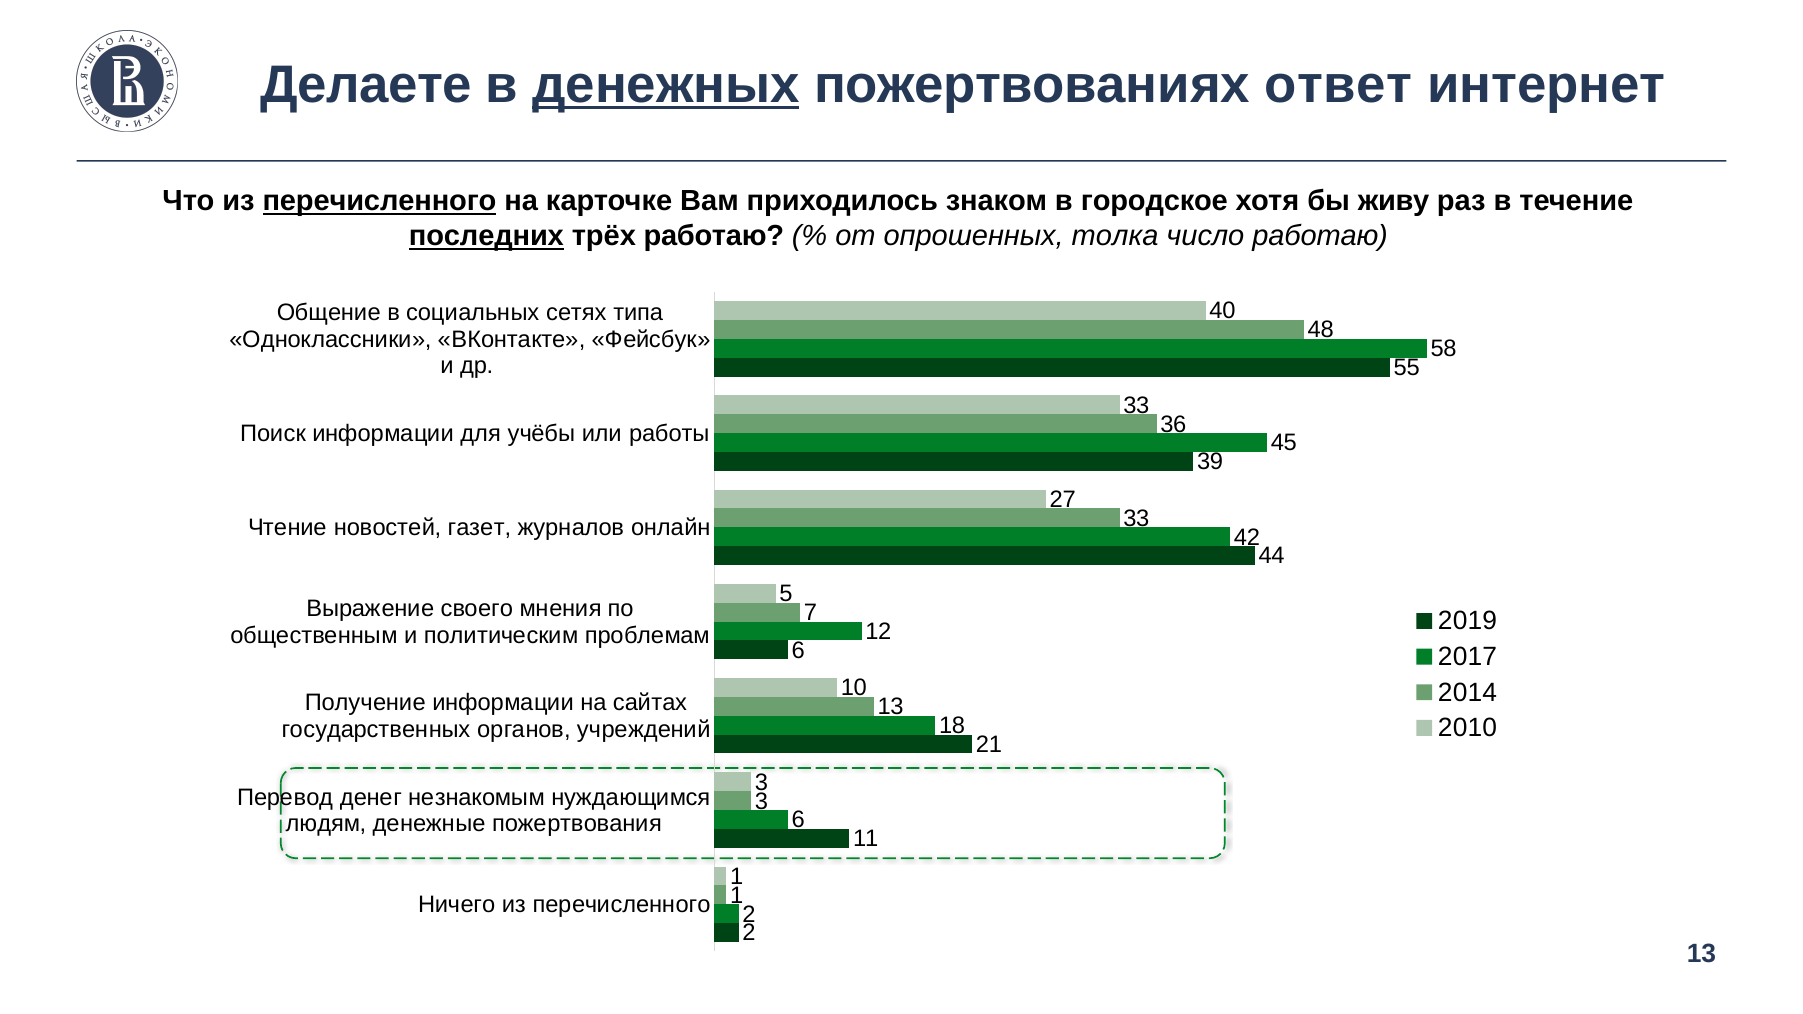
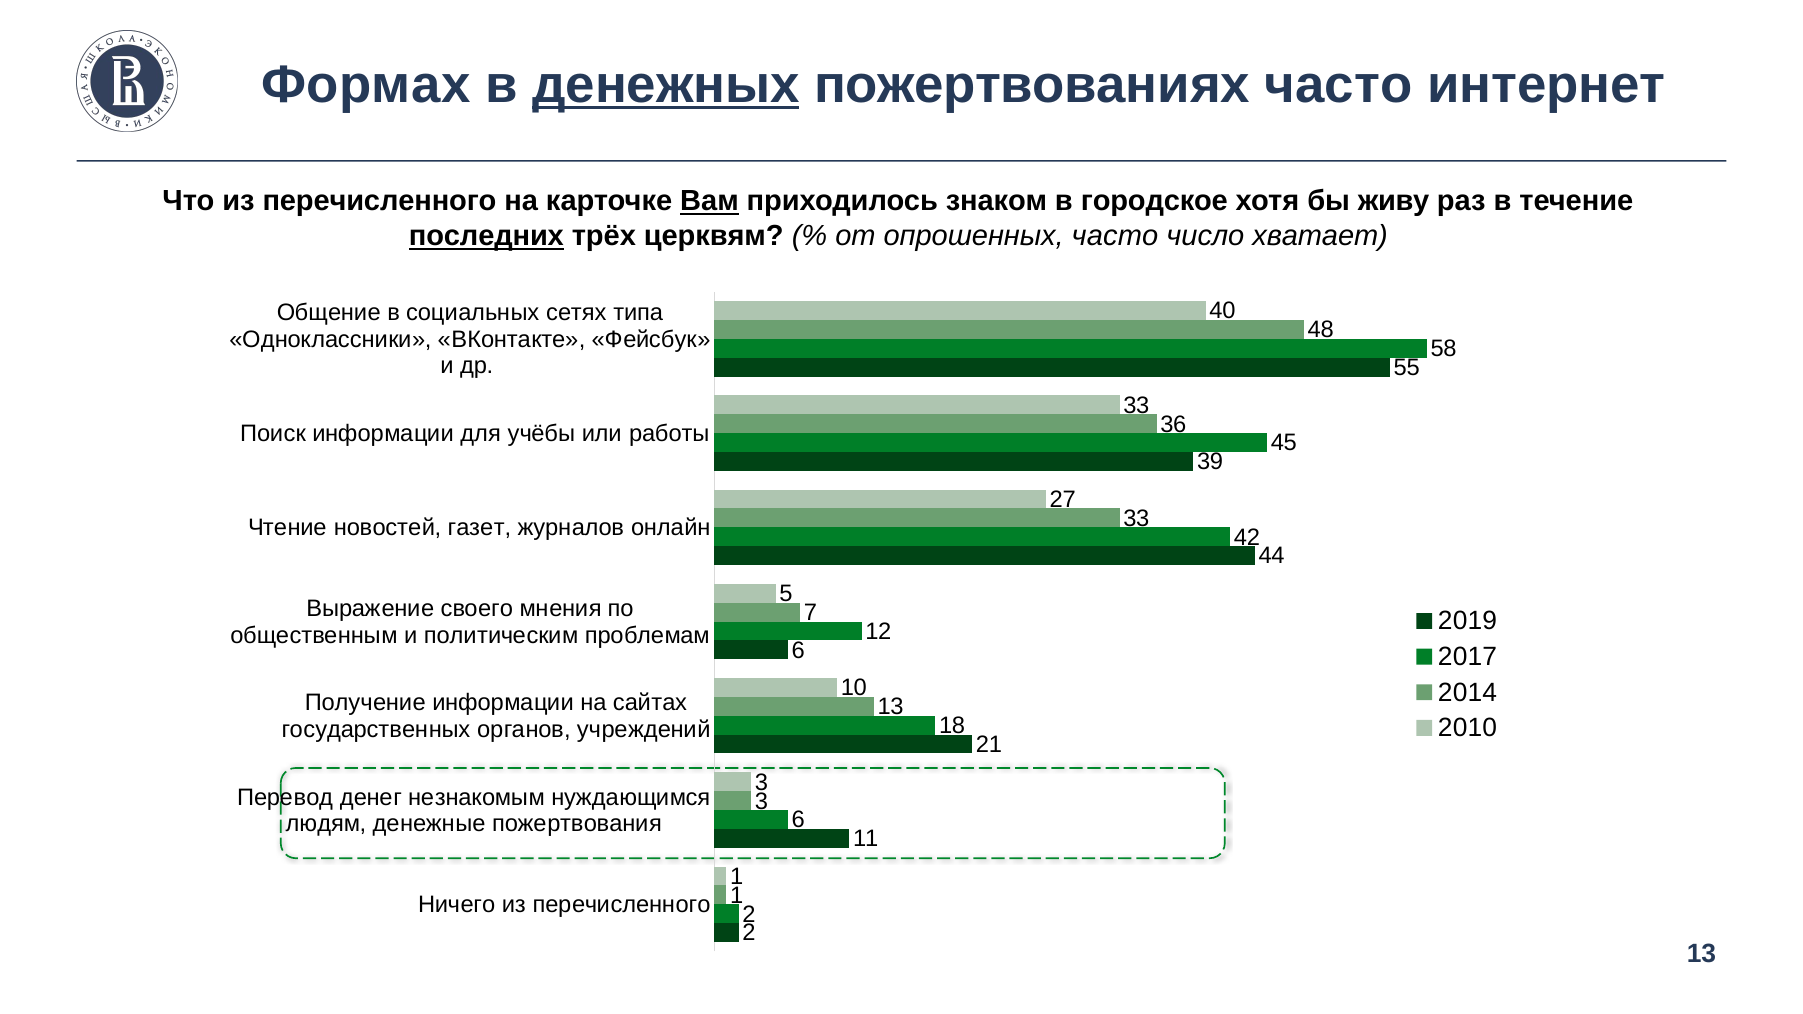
Делаете: Делаете -> Формах (366, 85)
пожертвованиях ответ: ответ -> часто (1339, 85)
перечисленного underline: present -> none (379, 201)
Вам underline: none -> present (709, 201)
трёх работаю: работаю -> церквям (714, 236)
опрошенных толка: толка -> часто (1115, 236)
число работаю: работаю -> хватает (1320, 236)
